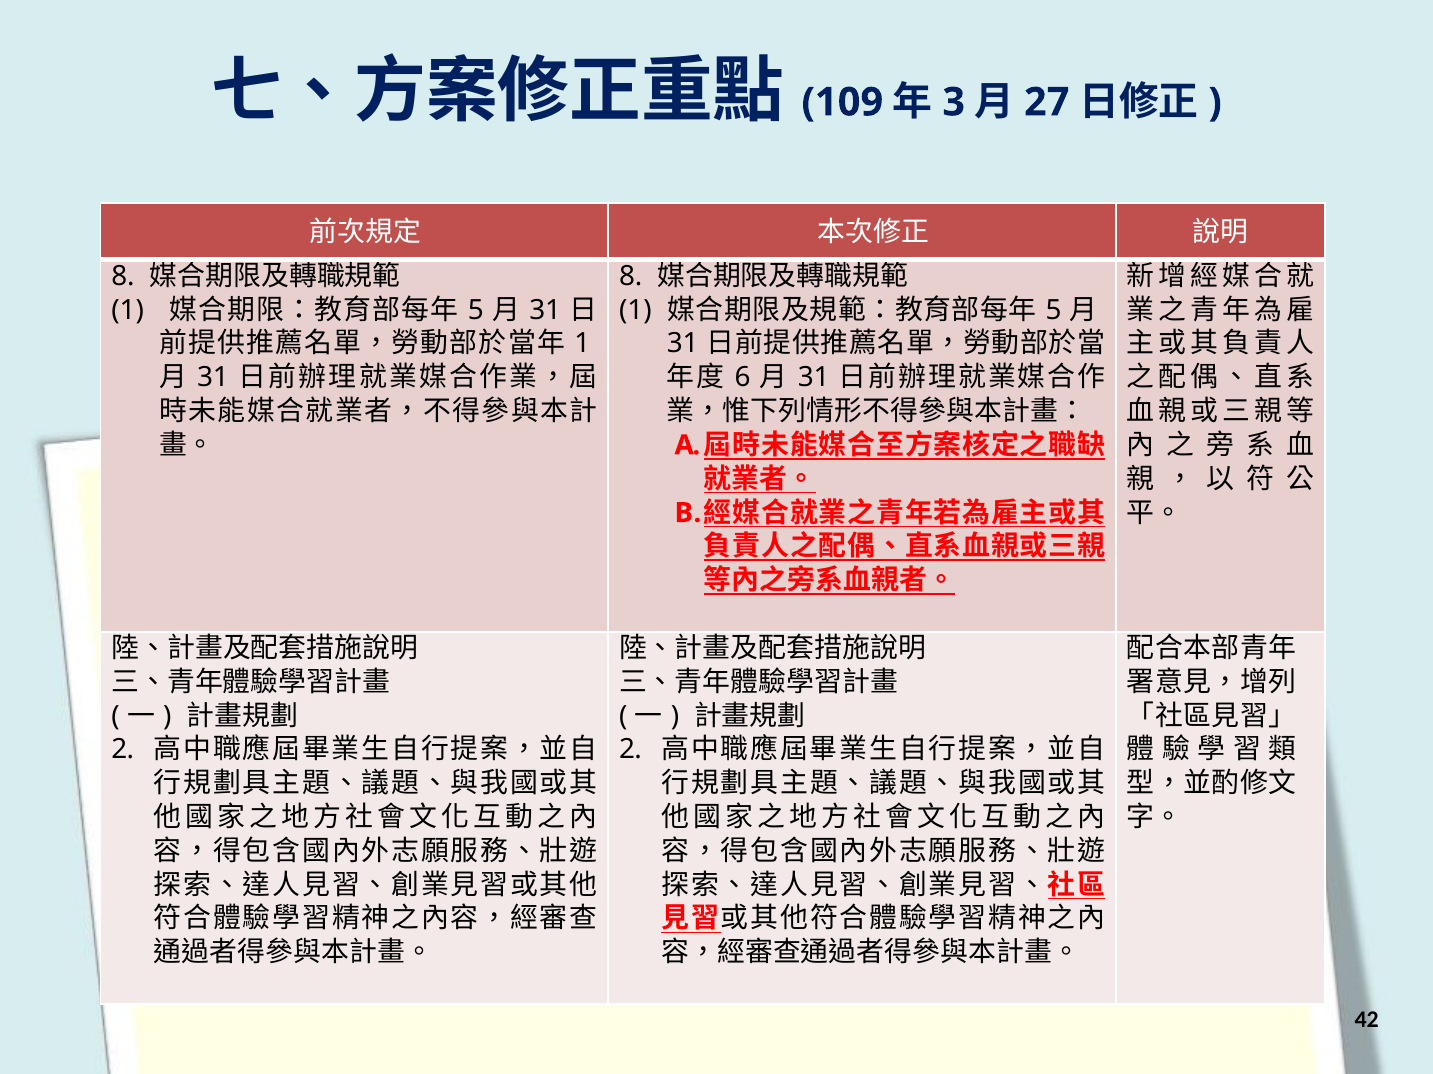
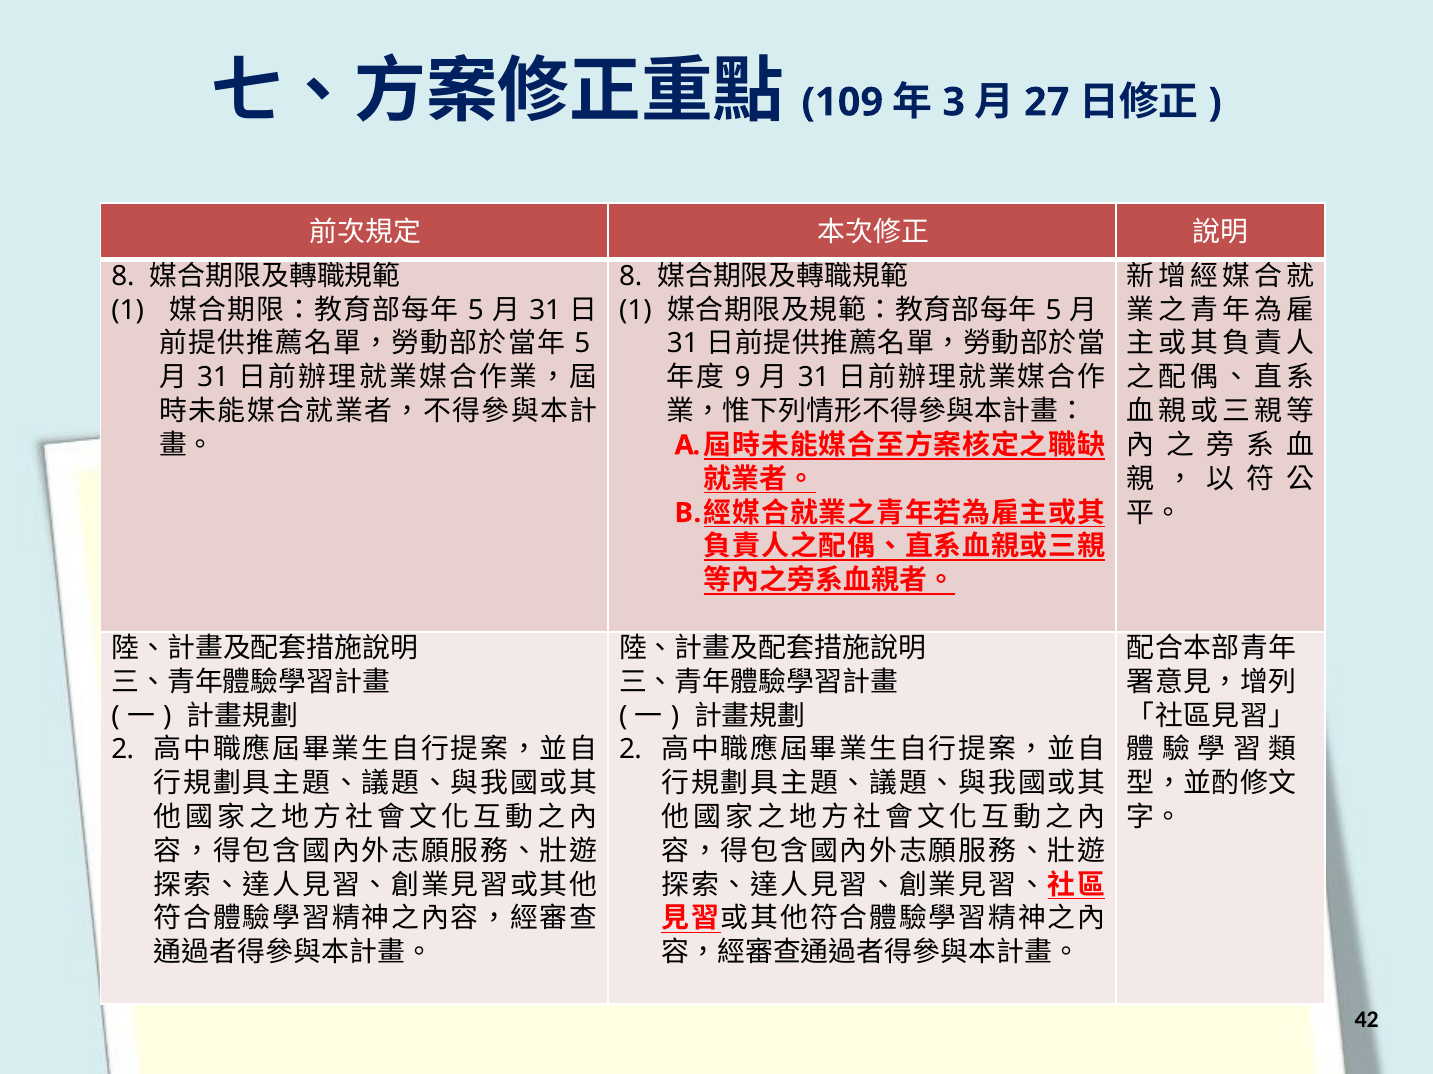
1: 1 -> 5 (582, 344)
6: 6 -> 9 (743, 378)
